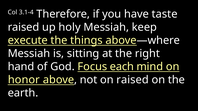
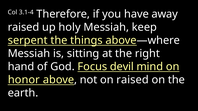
taste: taste -> away (165, 14)
execute: execute -> serpent (28, 40)
each: each -> devil (122, 67)
